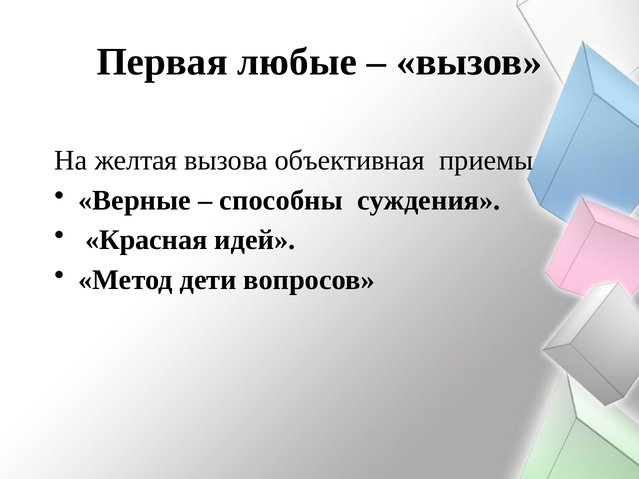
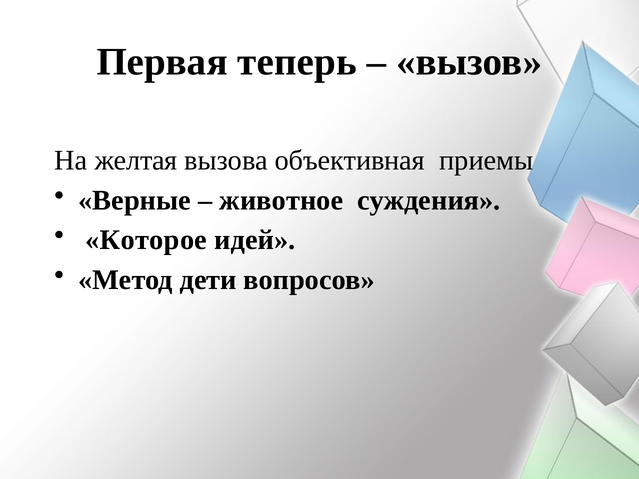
любые: любые -> теперь (297, 62)
способны: способны -> животное (281, 200)
Красная: Красная -> Которое (146, 240)
